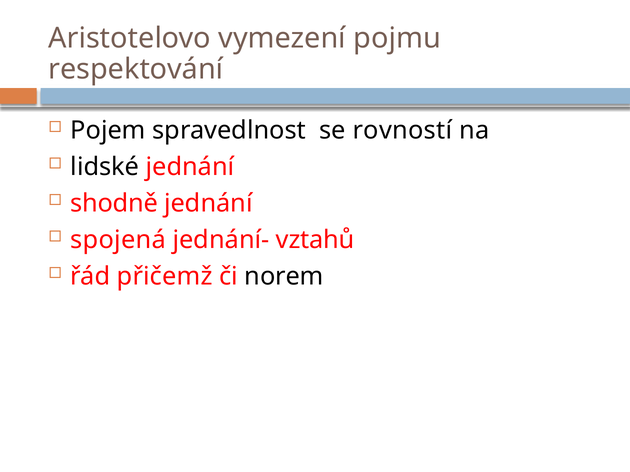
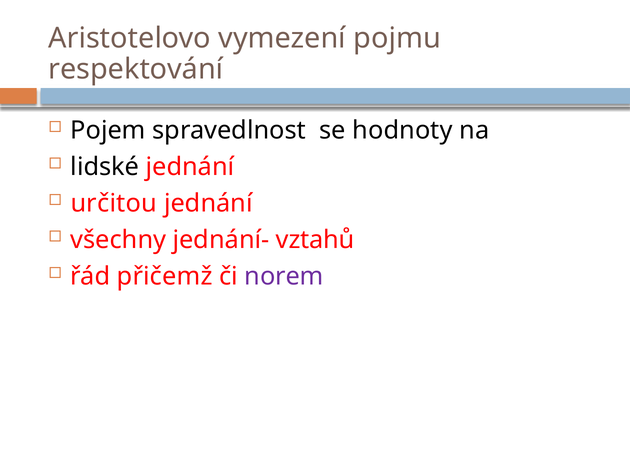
rovností: rovností -> hodnoty (402, 130)
shodně: shodně -> určitou (114, 204)
spojená: spojená -> všechny (118, 240)
norem colour: black -> purple (284, 277)
